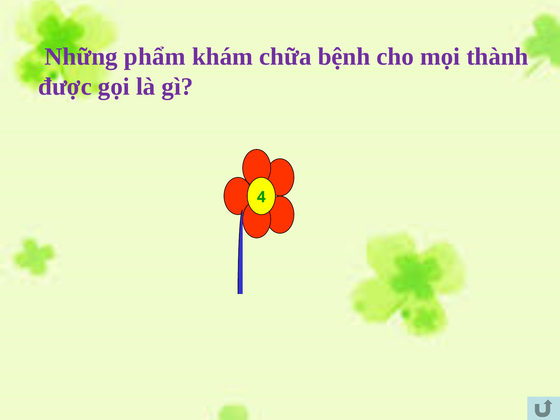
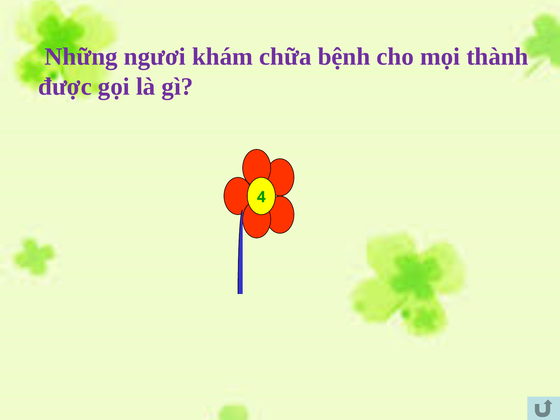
phẩm: phẩm -> ngươi (155, 57)
